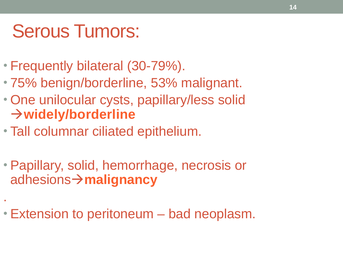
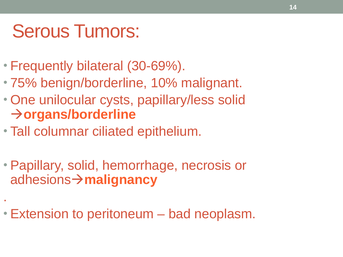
30-79%: 30-79% -> 30-69% (156, 66)
53%: 53% -> 10% (164, 83)
widely/borderline: widely/borderline -> organs/borderline (80, 114)
